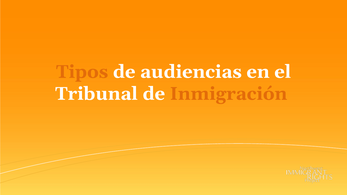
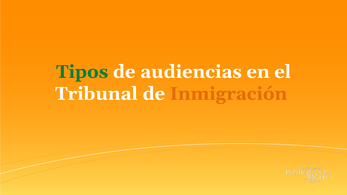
Tipos colour: orange -> green (82, 72)
